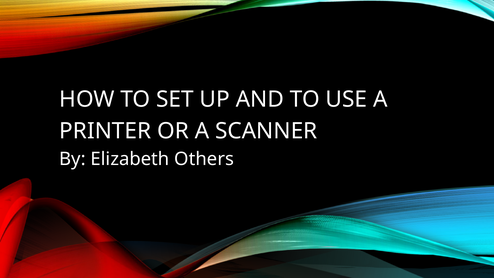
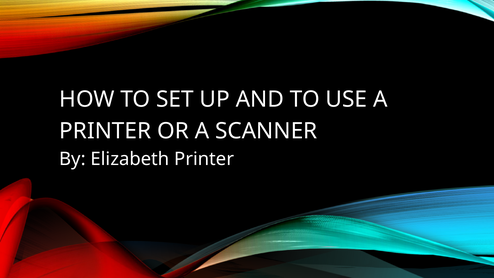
Elizabeth Others: Others -> Printer (204, 159)
